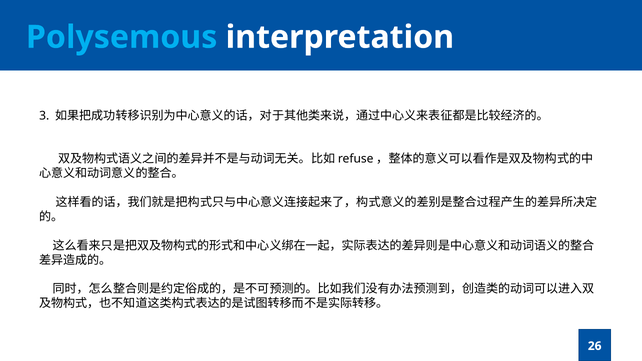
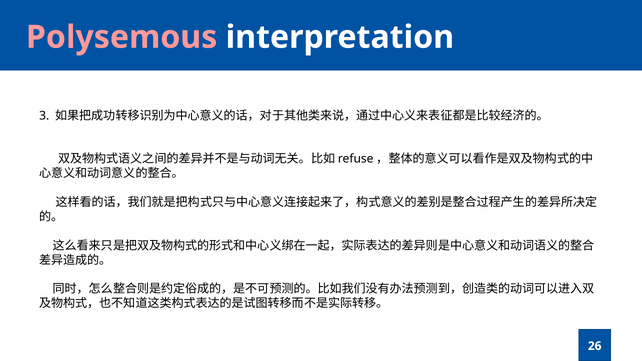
Polysemous colour: light blue -> pink (122, 37)
